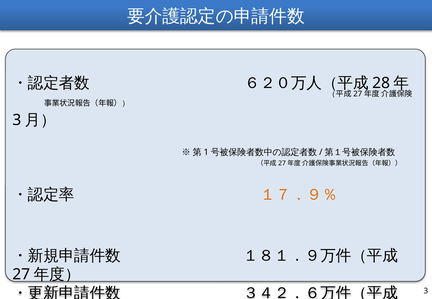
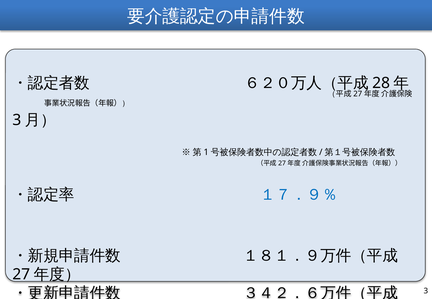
１７．９％ colour: orange -> blue (299, 195)
